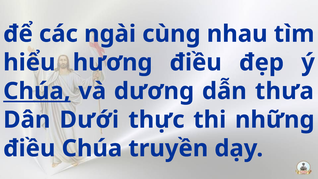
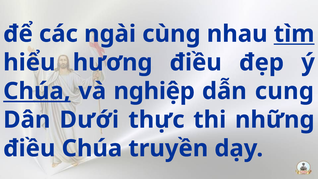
tìm underline: none -> present (294, 34)
dương: dương -> nghiệp (154, 91)
thưa: thưa -> cung (284, 91)
